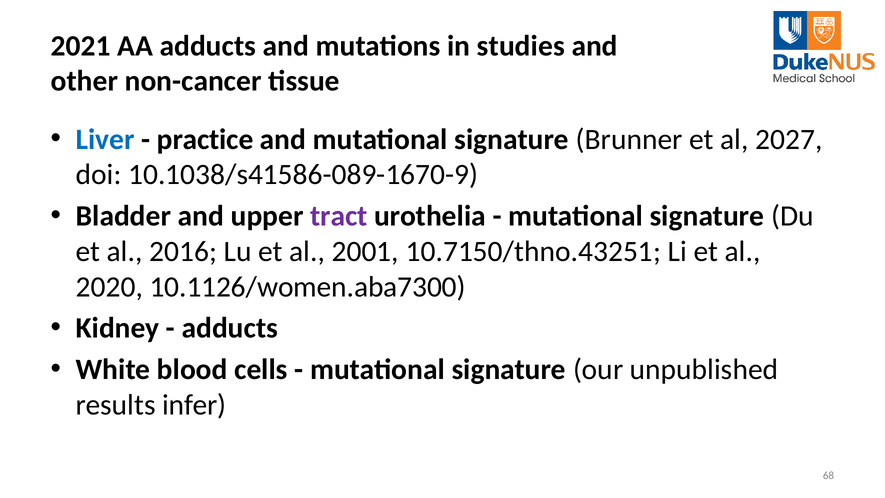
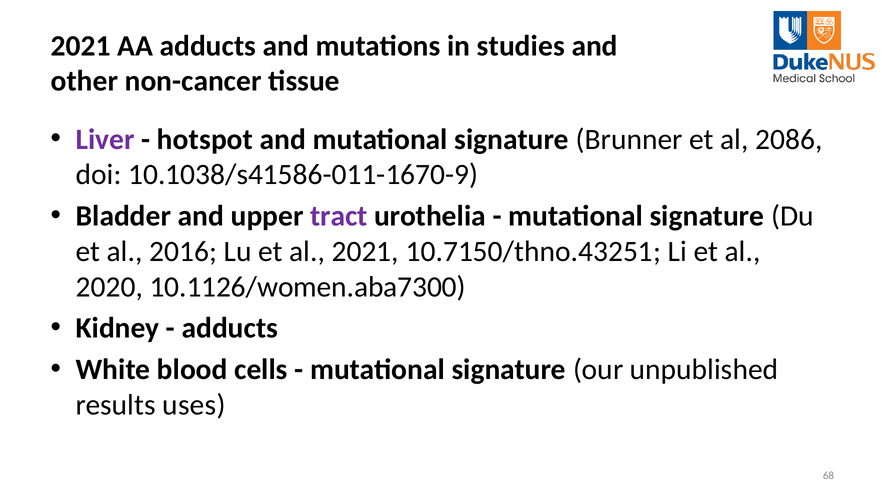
Liver colour: blue -> purple (105, 139)
practice: practice -> hotspot (205, 139)
2027: 2027 -> 2086 (789, 139)
10.1038/s41586-089-1670-9: 10.1038/s41586-089-1670-9 -> 10.1038/s41586-011-1670-9 (303, 175)
al 2001: 2001 -> 2021 (365, 251)
infer: infer -> uses (194, 405)
